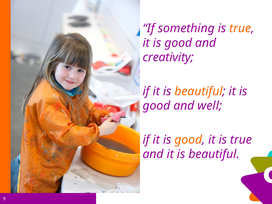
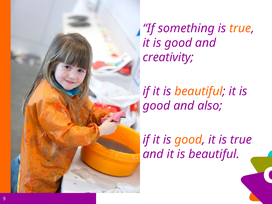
well: well -> also (210, 106)
